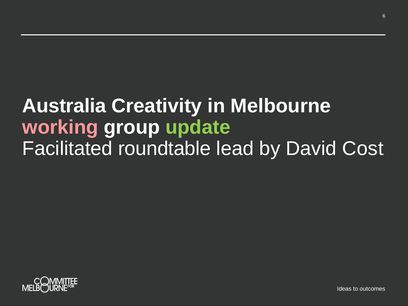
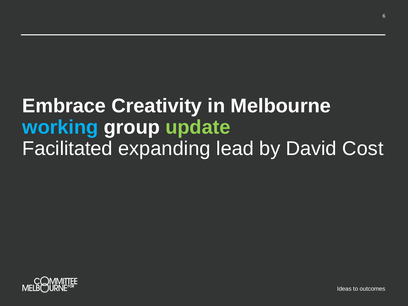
Australia: Australia -> Embrace (64, 106)
working colour: pink -> light blue (60, 127)
roundtable: roundtable -> expanding (164, 149)
